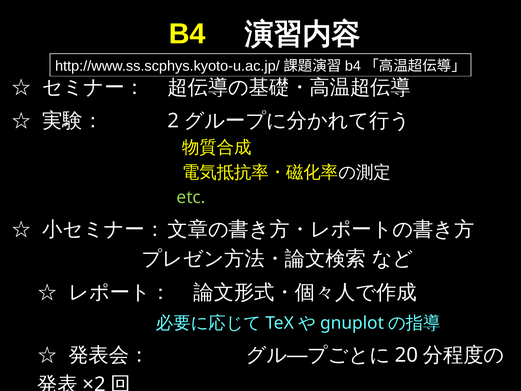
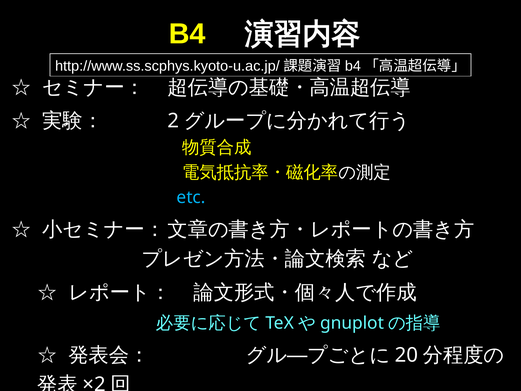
etc colour: light green -> light blue (191, 197)
